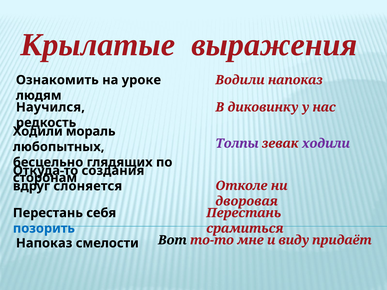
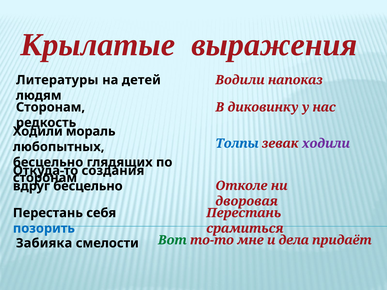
Ознакомить: Ознакомить -> Литературы (57, 80)
уроке: уроке -> детей (141, 80)
Научился: Научился -> Сторонам (50, 107)
Толпы colour: purple -> blue (237, 144)
слоняется: слоняется -> бесцельно (88, 186)
Напоказ: Напоказ -> Забияка (44, 243)
Вот colour: black -> green (172, 240)
виду: виду -> дела (294, 240)
